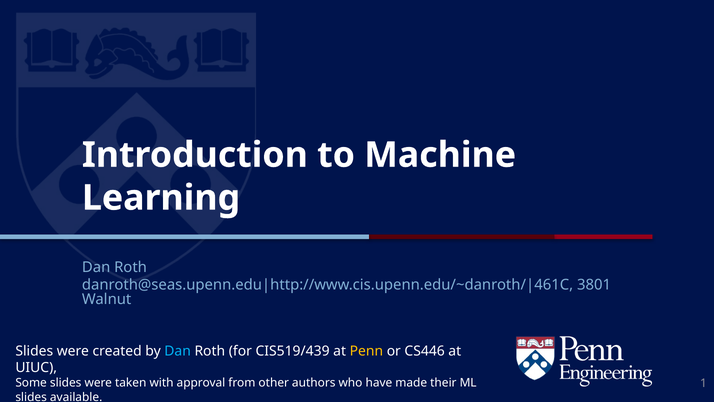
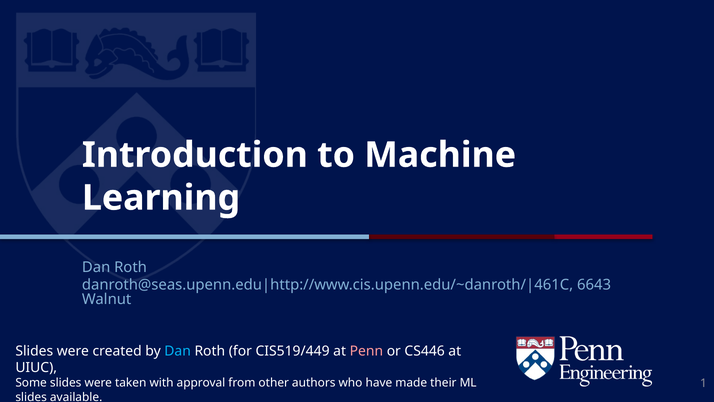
3801: 3801 -> 6643 (594, 285)
CIS519/439: CIS519/439 -> CIS519/449 (293, 351)
Penn colour: yellow -> pink (366, 351)
